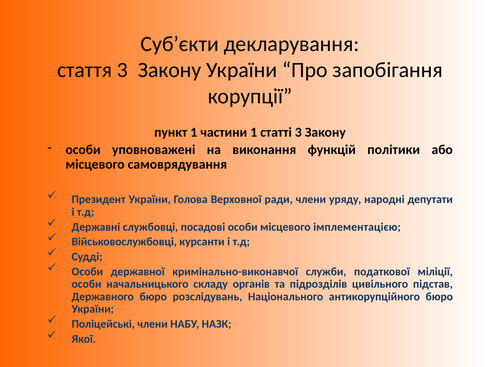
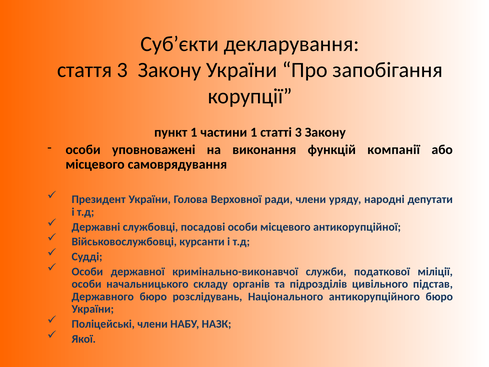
політики: політики -> компанії (394, 150)
імплементацією: імплементацією -> антикорупційної (357, 227)
